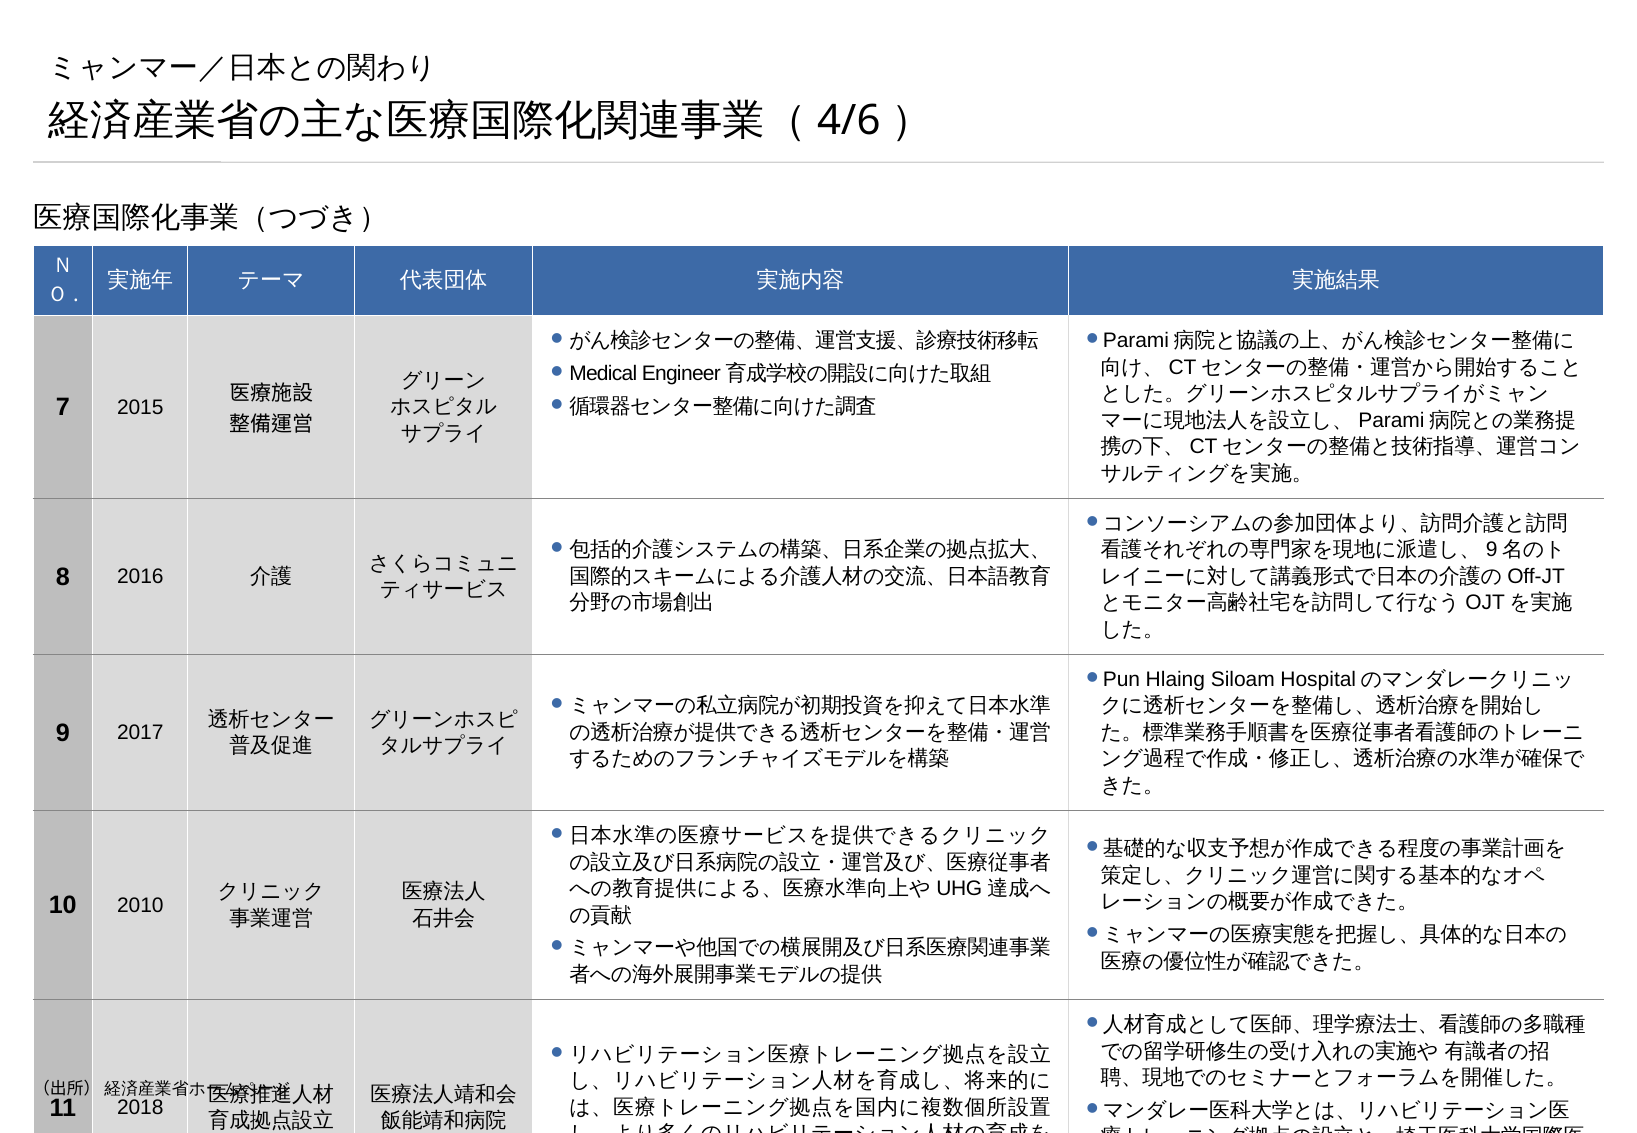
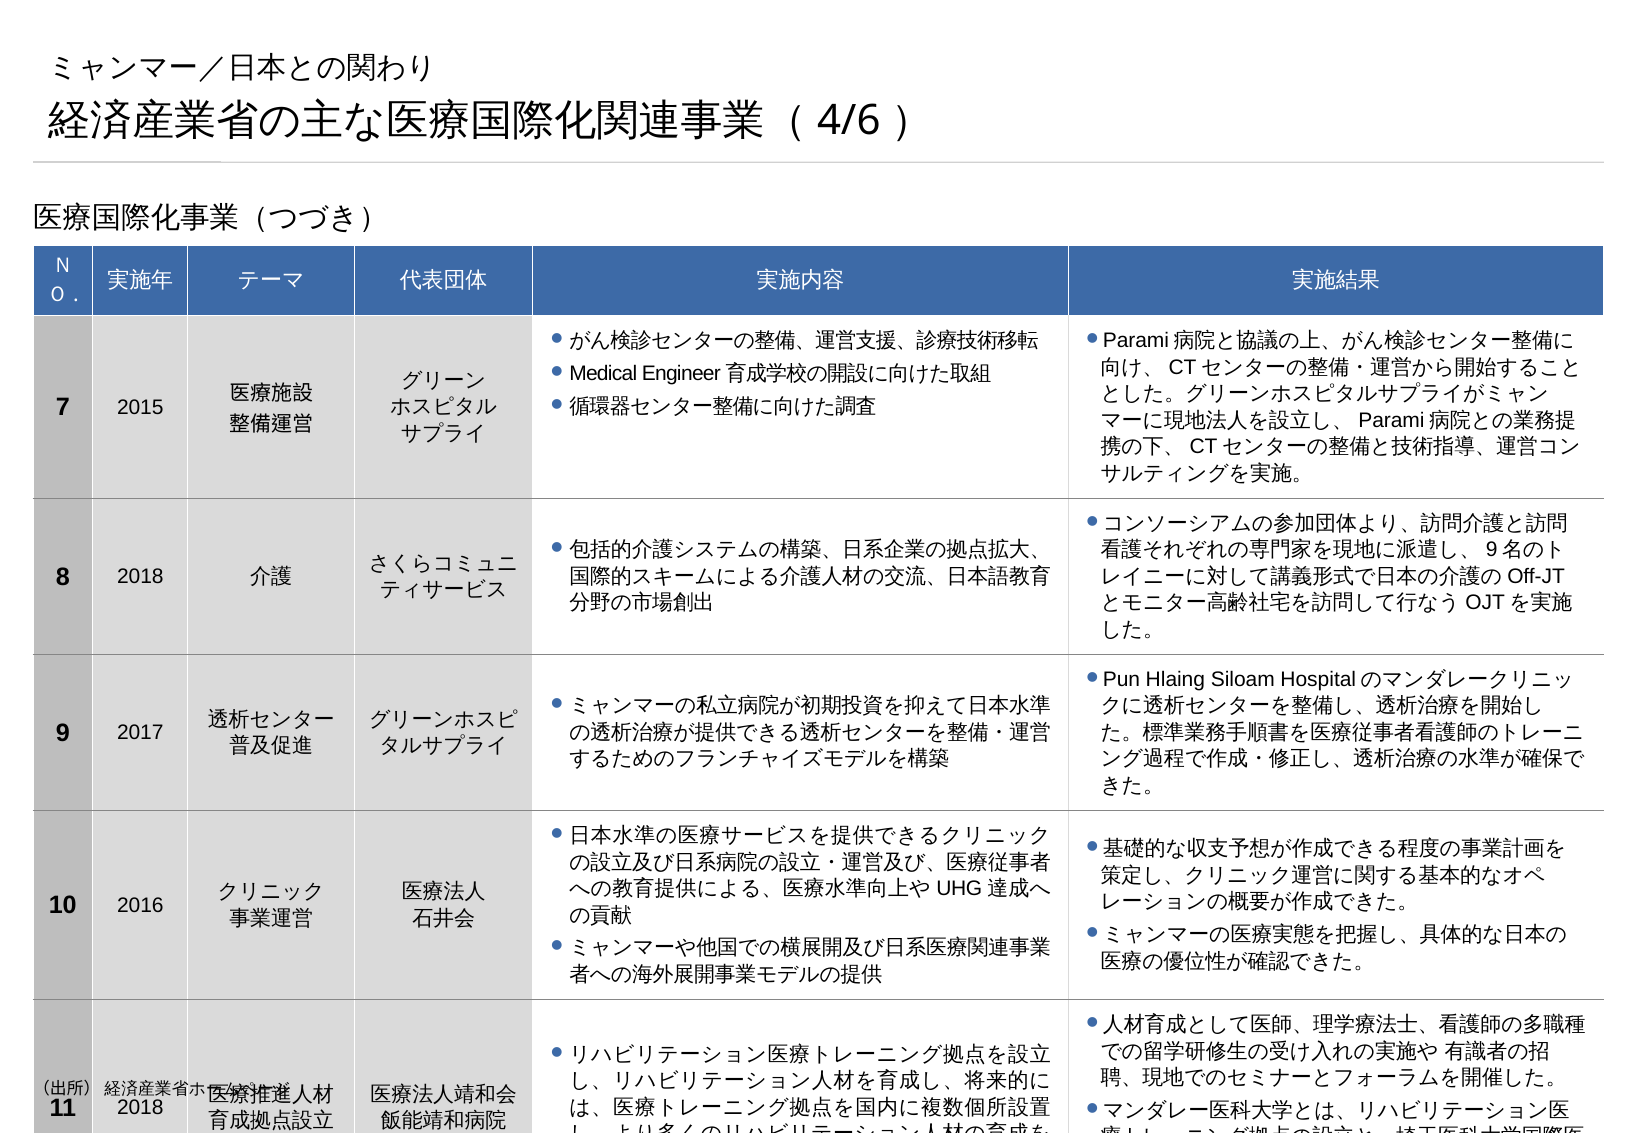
8 2016: 2016 -> 2018 (140, 577)
2010: 2010 -> 2016 (140, 906)
